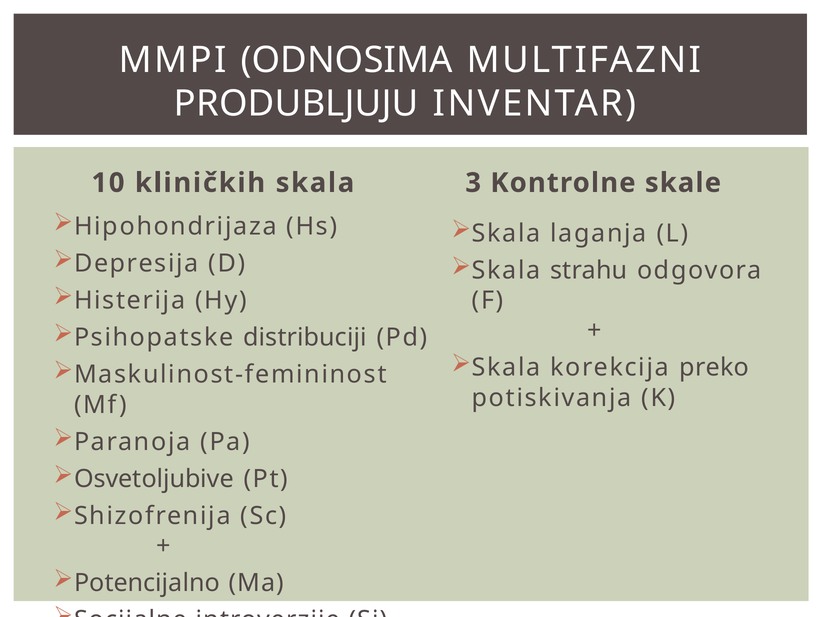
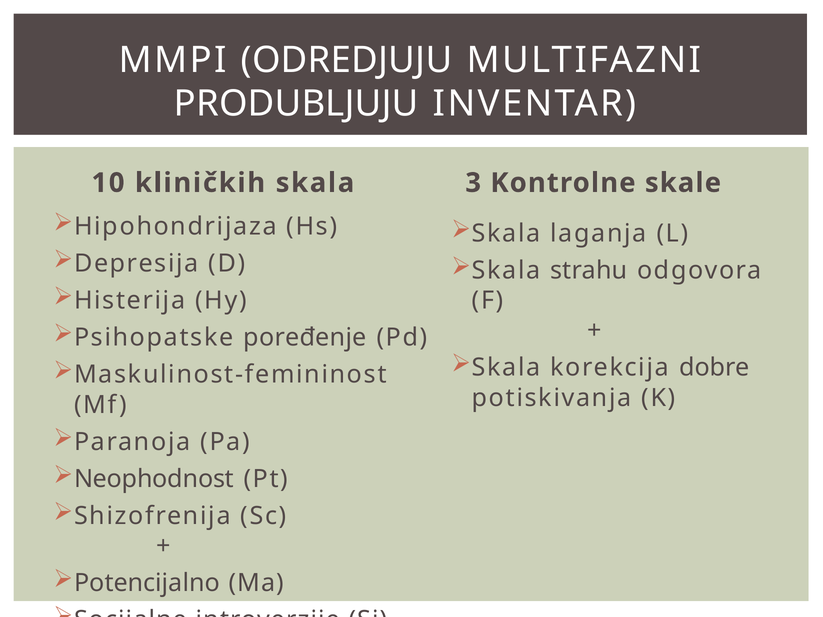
ODNOSIMA: ODNOSIMA -> ODREDJUJU (347, 60)
distribuciji: distribuciji -> poređenje (305, 338)
preko: preko -> dobre (714, 368)
Osvetoljubive: Osvetoljubive -> Neophodnost (154, 479)
